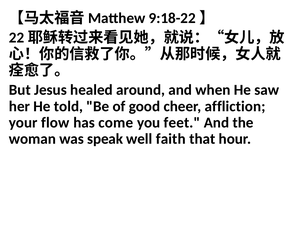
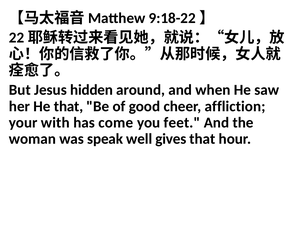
healed: healed -> hidden (92, 90)
He told: told -> that (69, 106)
flow: flow -> with (55, 122)
faith: faith -> gives (171, 139)
